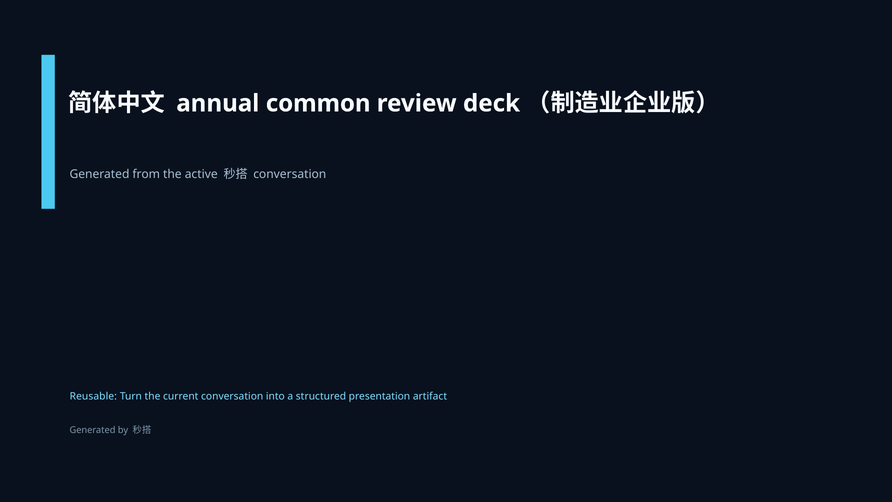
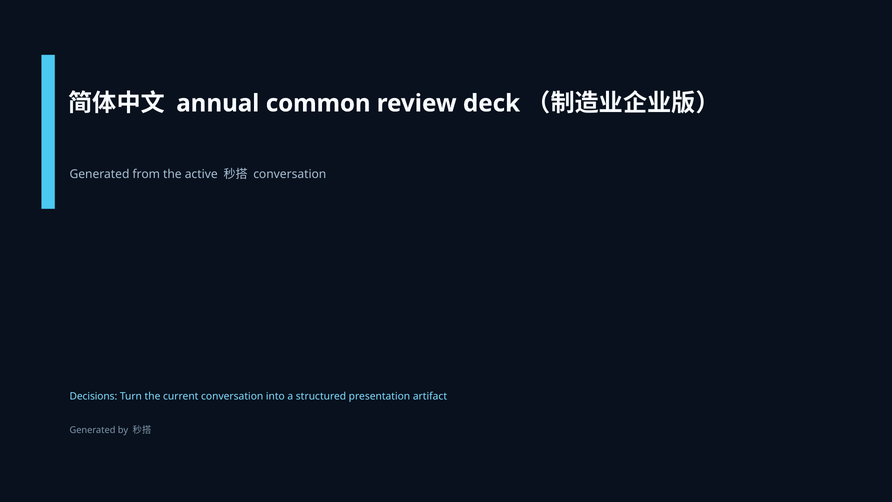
Reusable: Reusable -> Decisions (93, 396)
